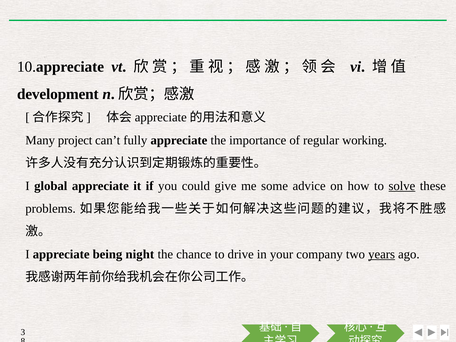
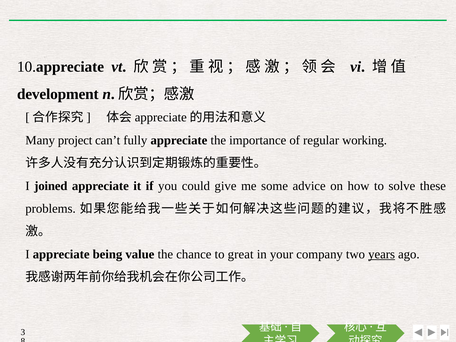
global: global -> joined (51, 186)
solve underline: present -> none (402, 186)
night: night -> value (140, 254)
drive: drive -> great (241, 254)
